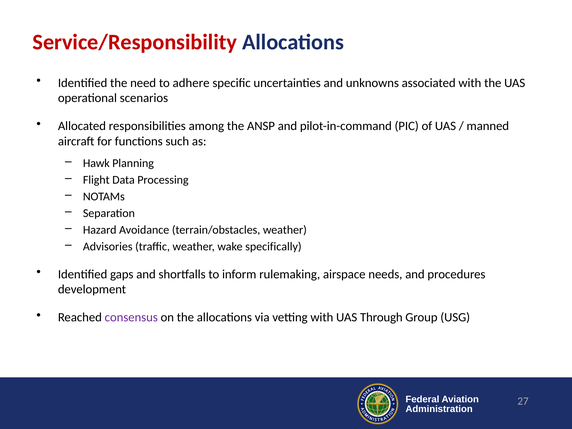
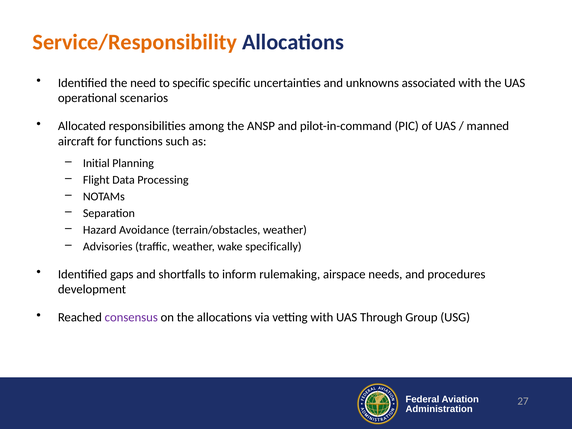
Service/Responsibility colour: red -> orange (135, 42)
to adhere: adhere -> specific (191, 83)
Hawk: Hawk -> Initial (96, 163)
